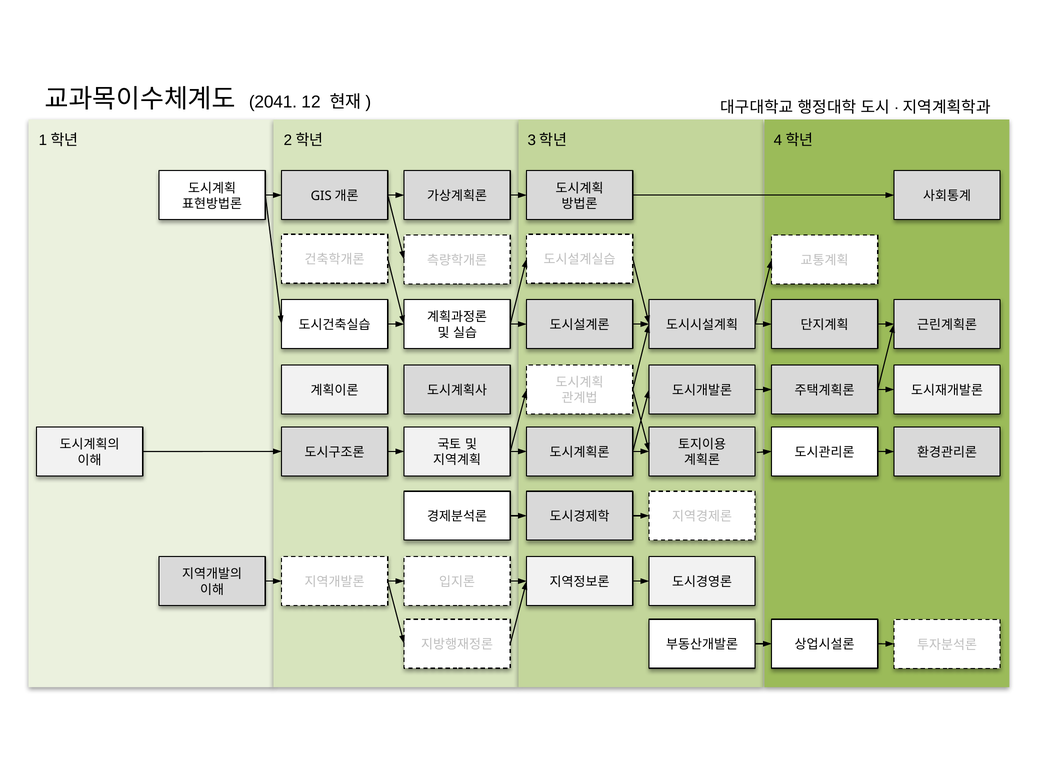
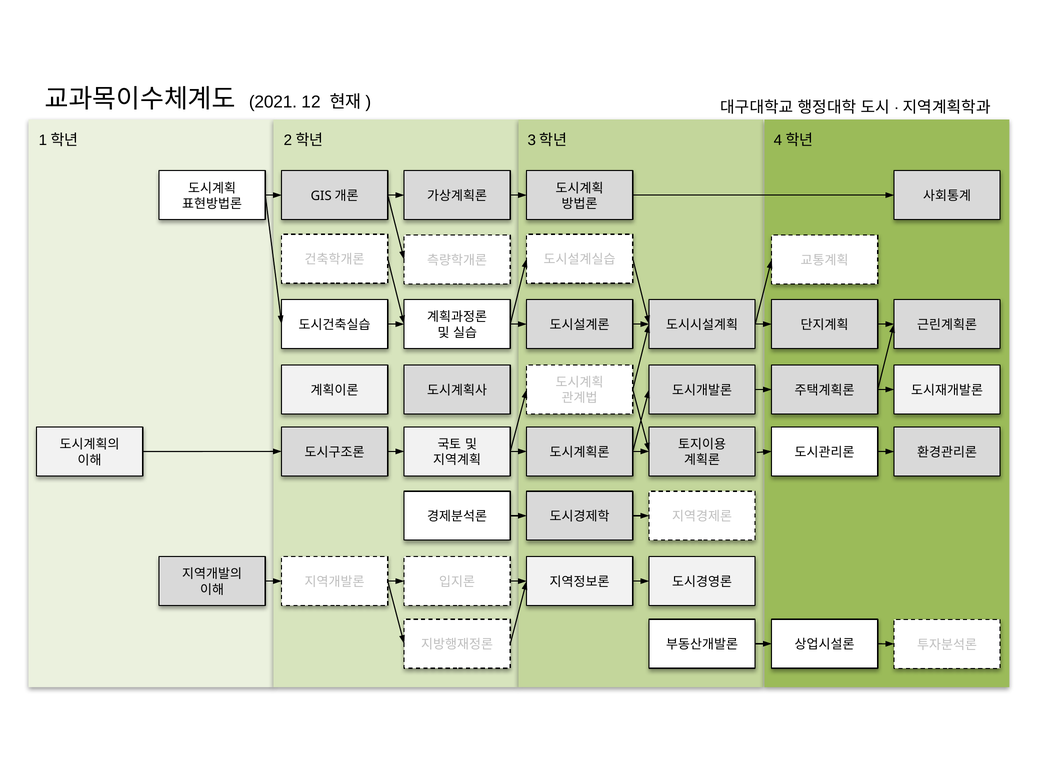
2041: 2041 -> 2021 (273, 102)
